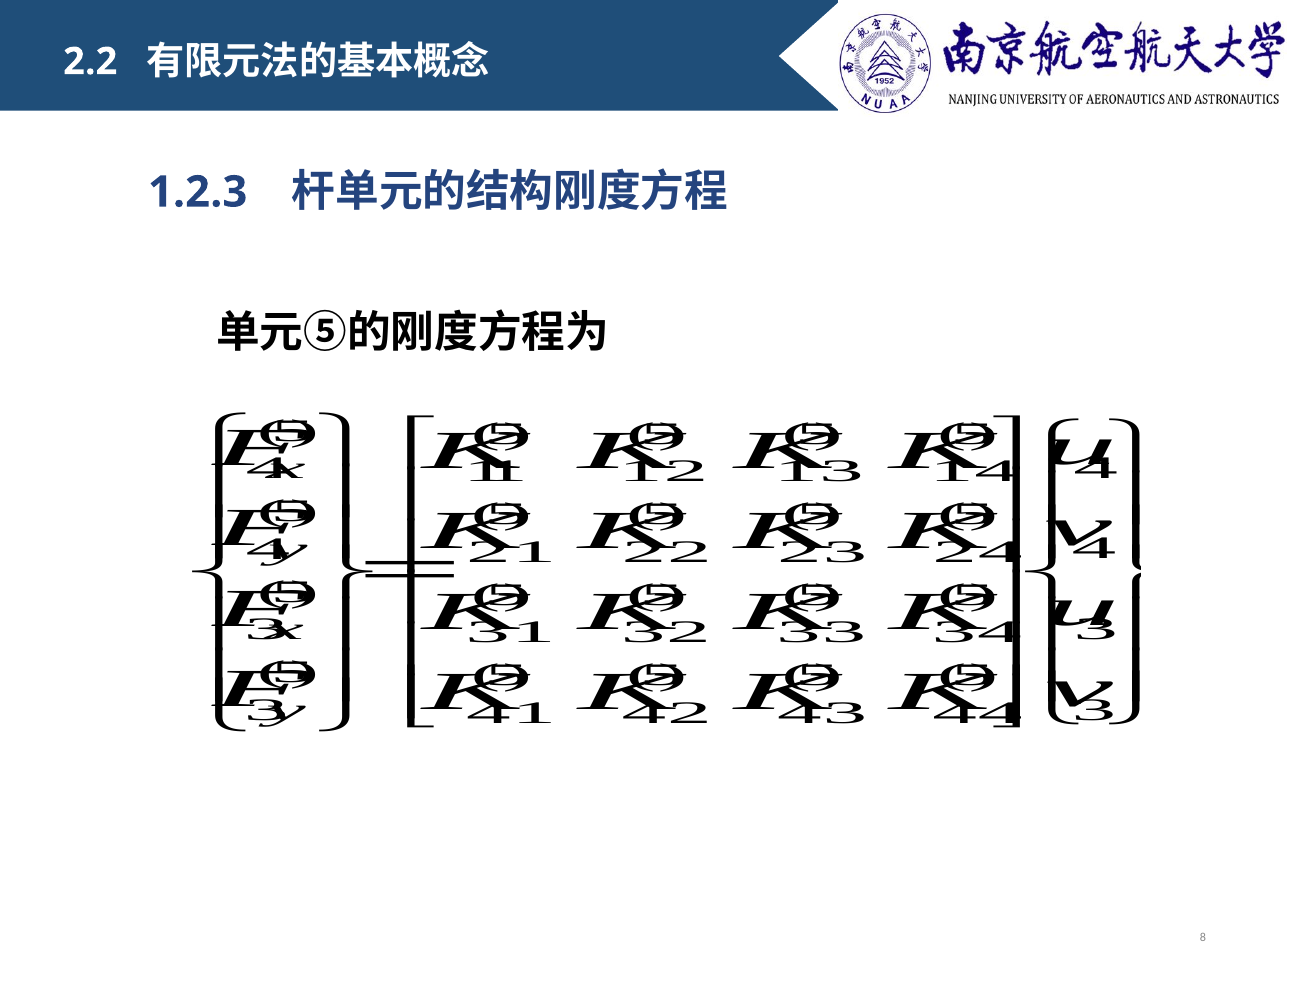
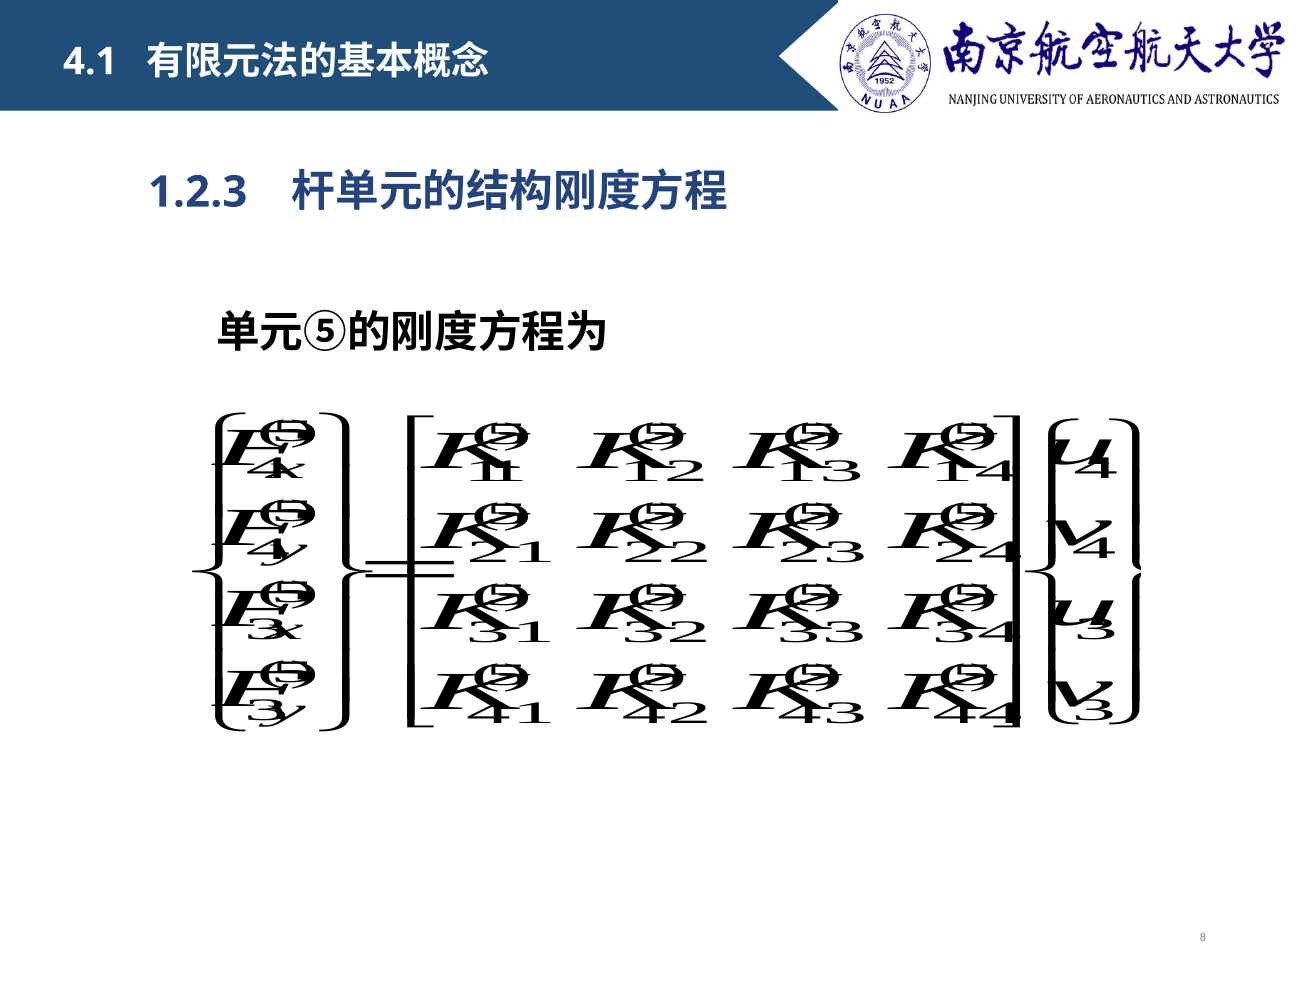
2.2: 2.2 -> 4.1 (90, 62)
